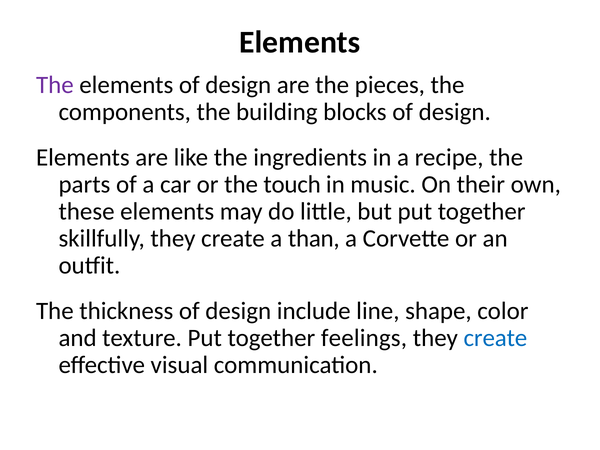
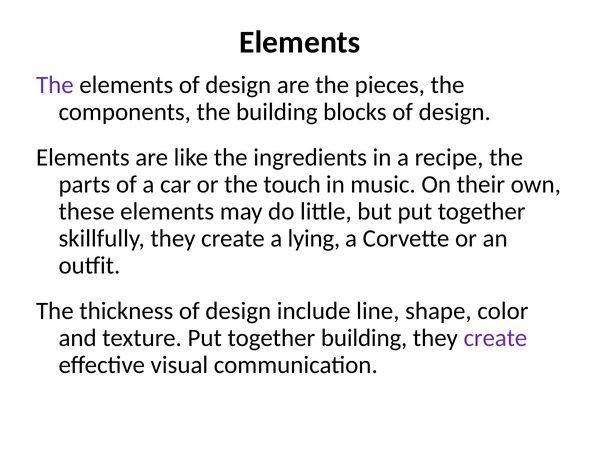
than: than -> lying (314, 238)
together feelings: feelings -> building (364, 338)
create colour: blue -> purple (495, 338)
